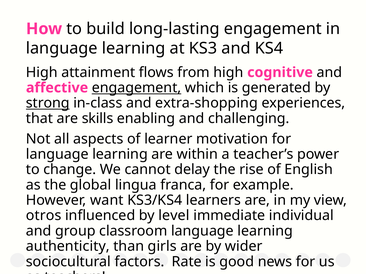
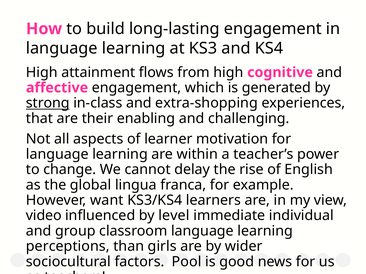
engagement underline: present -> none (137, 88)
skills: skills -> their (98, 119)
otros: otros -> video (44, 216)
authenticity: authenticity -> perceptions (68, 247)
Rate: Rate -> Pool (187, 262)
